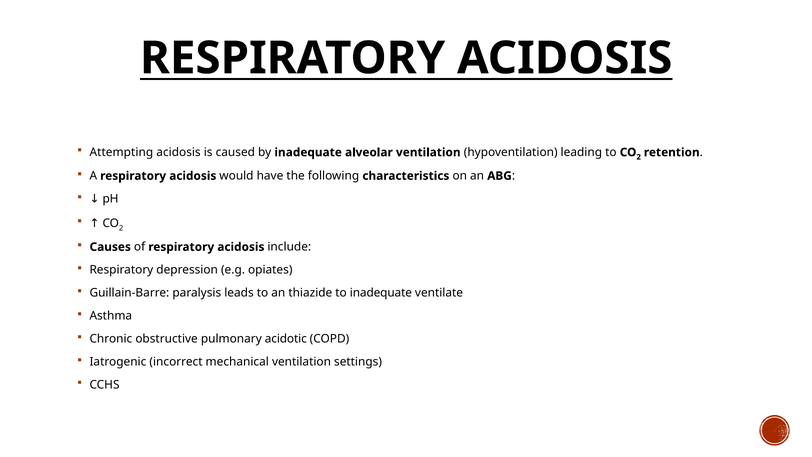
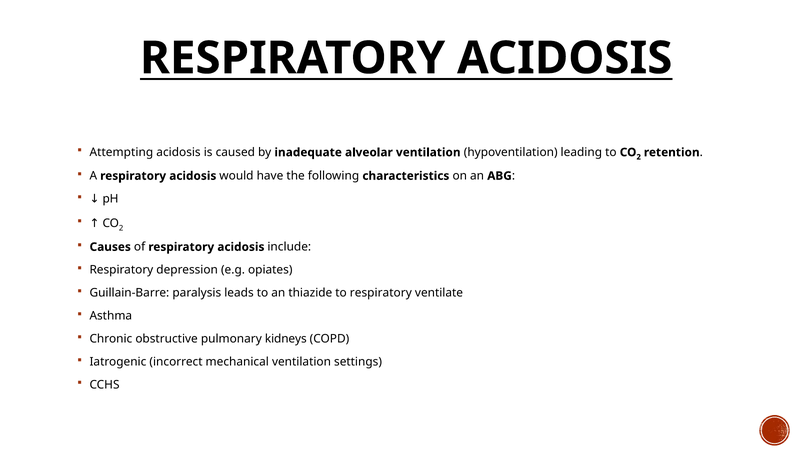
to inadequate: inadequate -> respiratory (381, 293)
acidotic: acidotic -> kidneys (286, 339)
